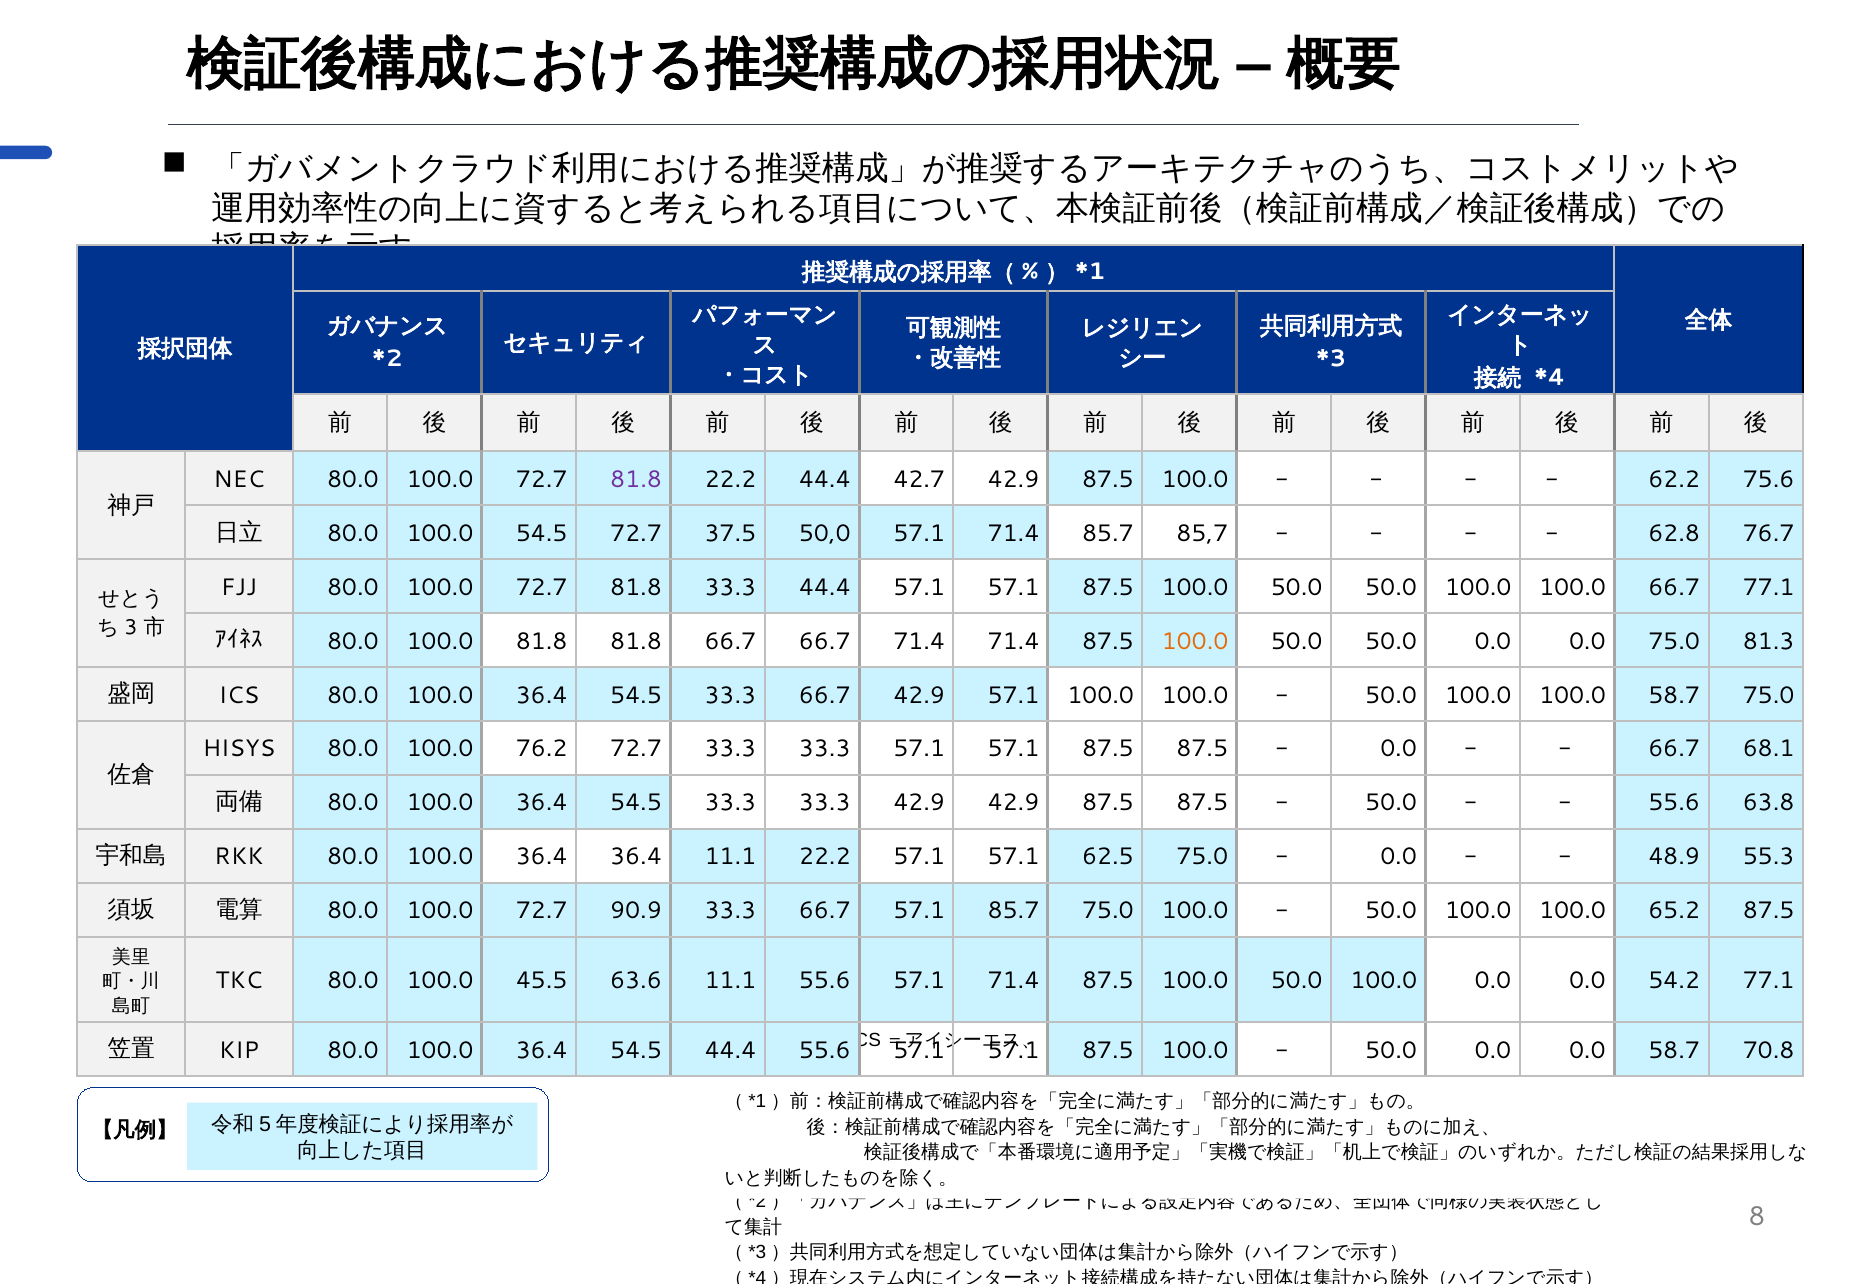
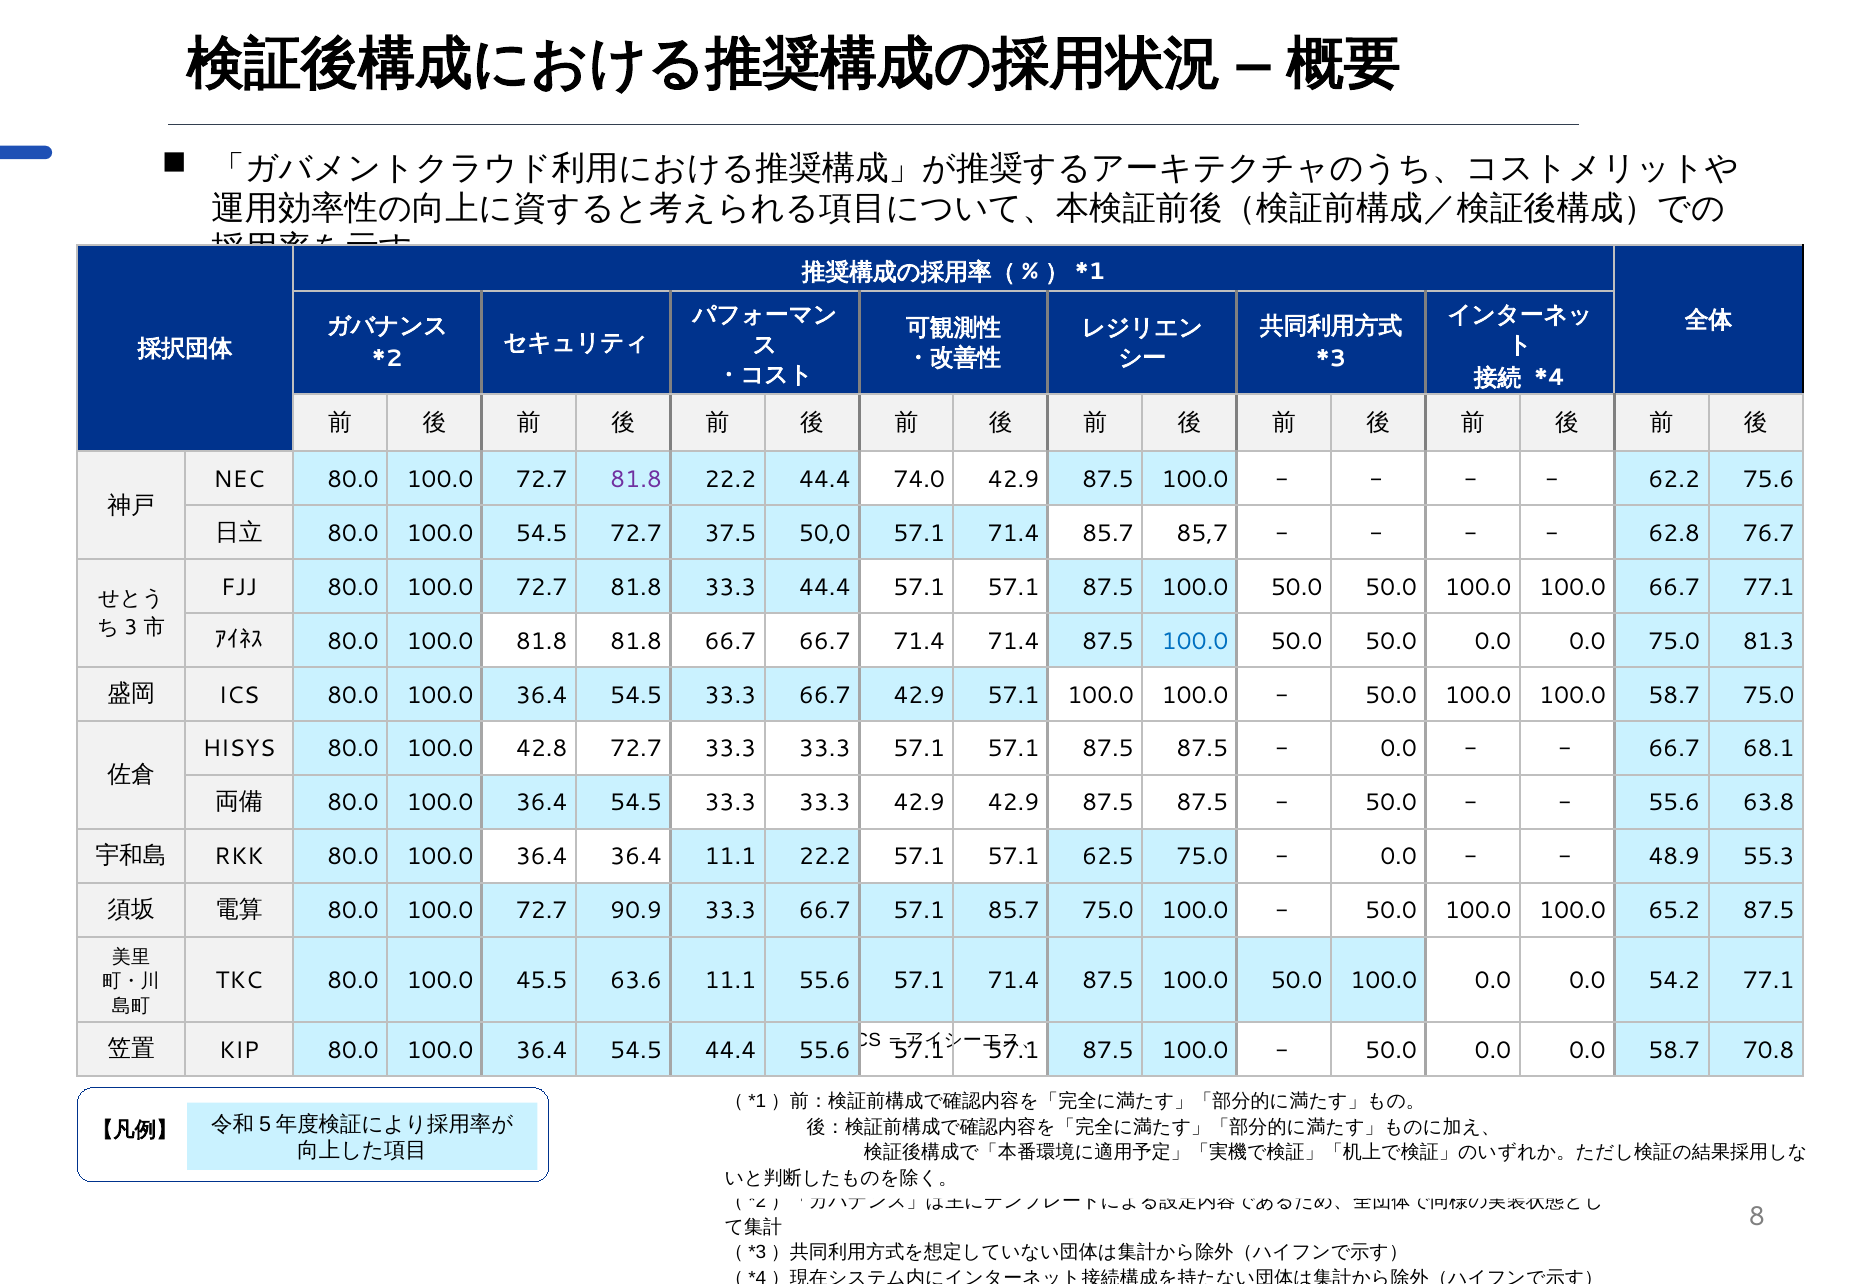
42.7: 42.7 -> 74.0 (919, 480)
100.0 colour: orange -> blue (1195, 641)
76.2: 76.2 -> 42.8 (542, 749)
